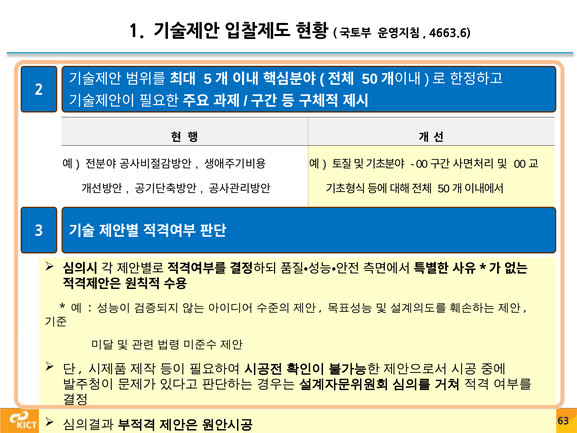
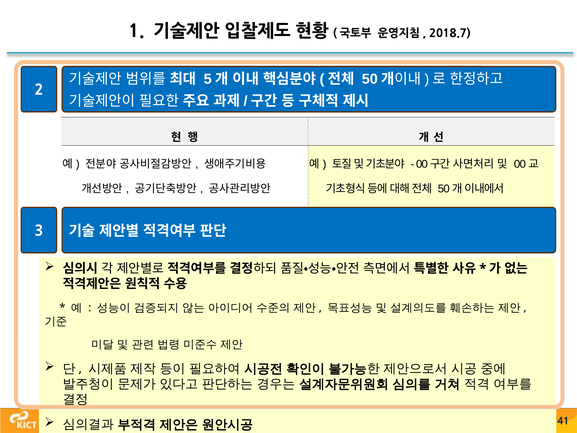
4663.6: 4663.6 -> 2018.7 (450, 33)
63: 63 -> 41 (563, 421)
